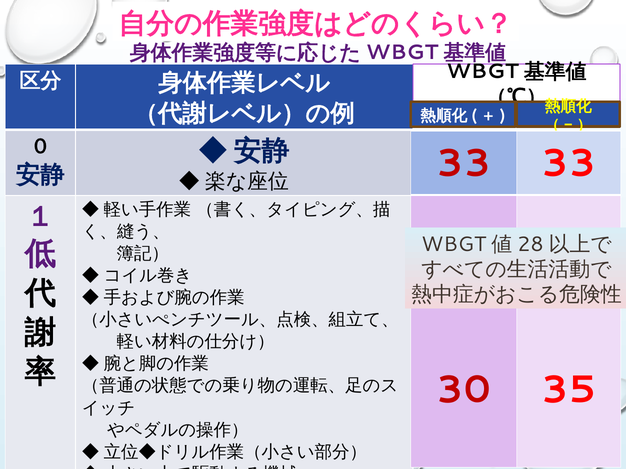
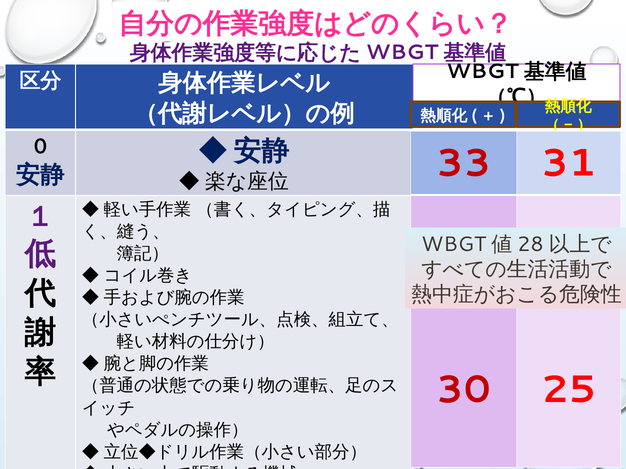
33 33: 33 -> 31 (569, 163)
35: 35 -> 25 (569, 390)
